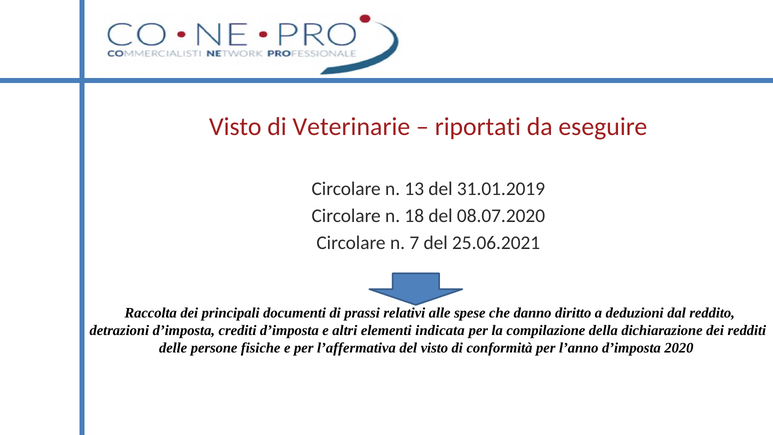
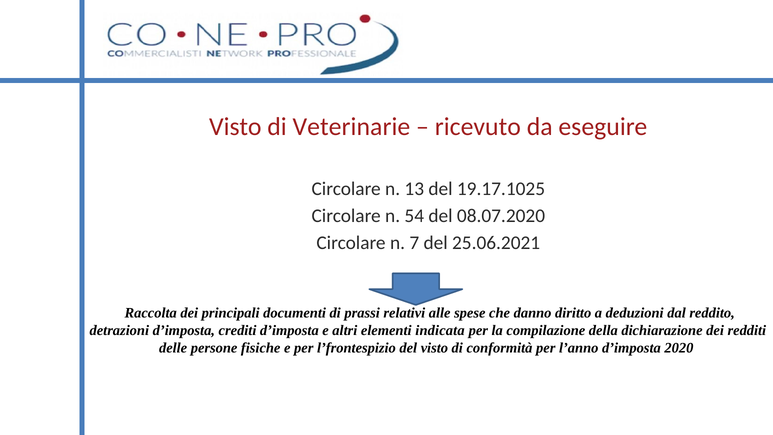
riportati: riportati -> ricevuto (478, 127)
31.01.2019: 31.01.2019 -> 19.17.1025 (501, 189)
18: 18 -> 54 (414, 216)
l’affermativa: l’affermativa -> l’frontespizio (356, 348)
